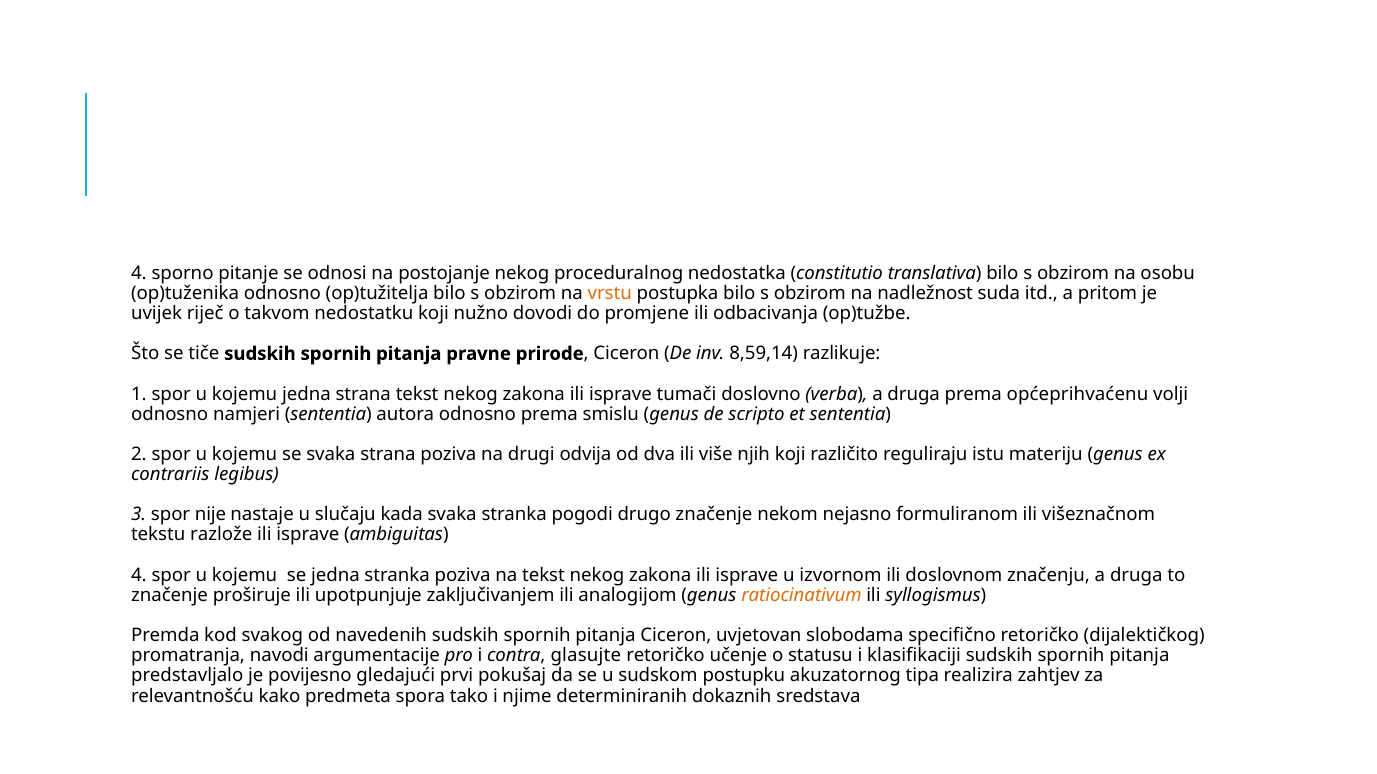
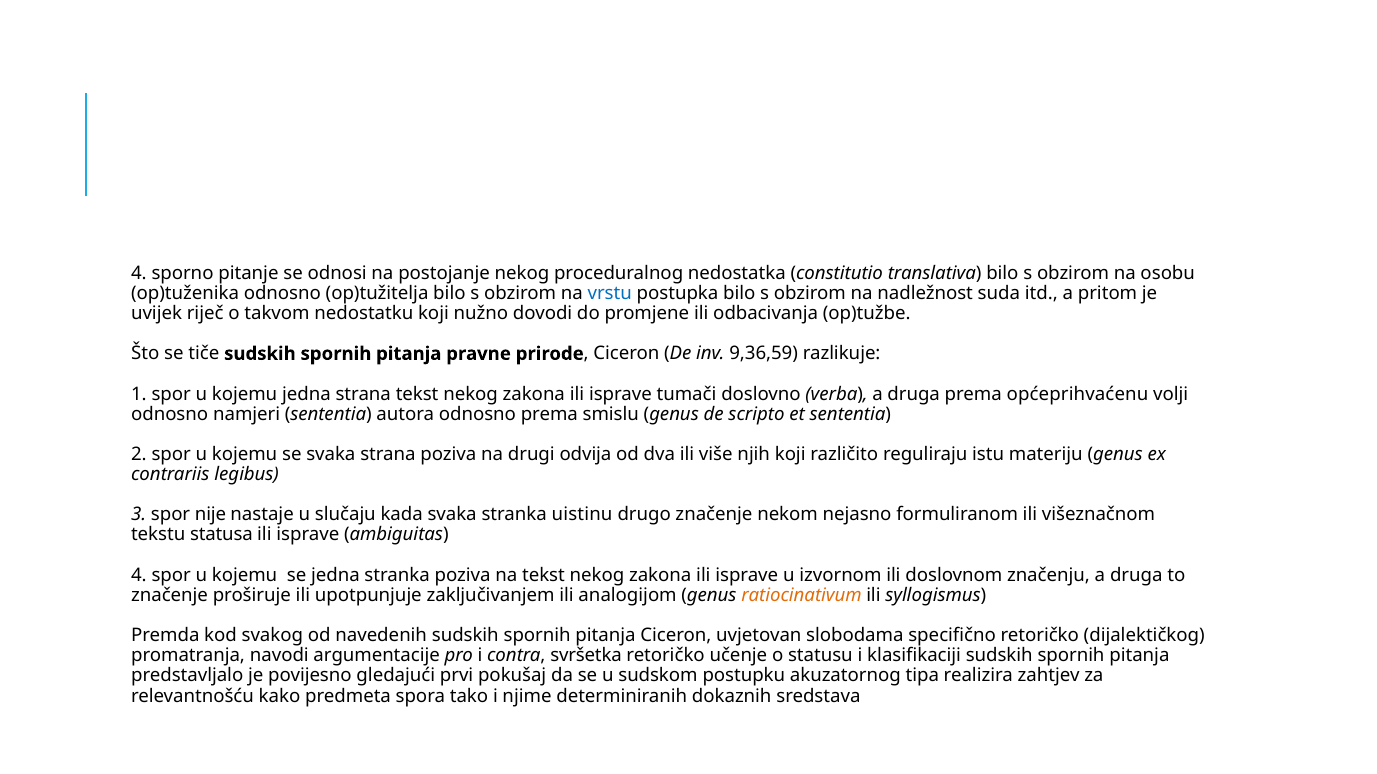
vrstu colour: orange -> blue (610, 293)
8,59,14: 8,59,14 -> 9,36,59 (764, 354)
pogodi: pogodi -> uistinu (582, 515)
razlože: razlože -> statusa (221, 535)
glasujte: glasujte -> svršetka (586, 656)
